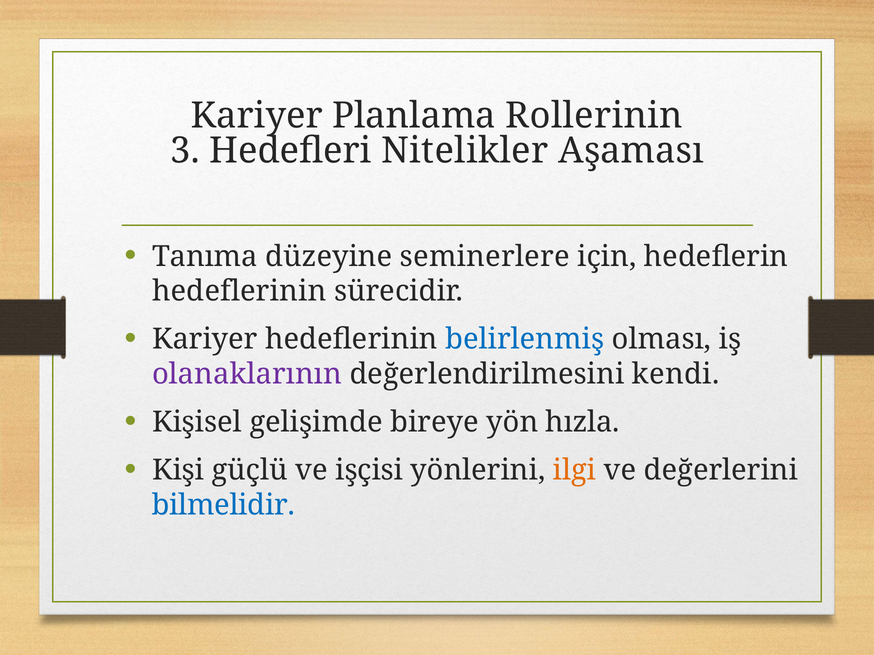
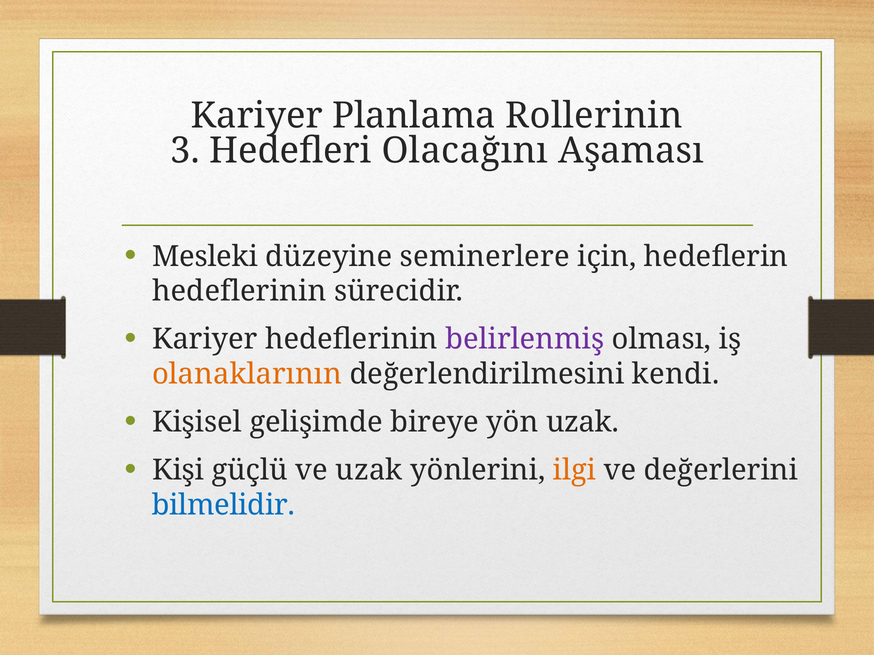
Nitelikler: Nitelikler -> Olacağını (465, 151)
Tanıma: Tanıma -> Mesleki (205, 257)
belirlenmiş colour: blue -> purple (525, 340)
olanaklarının colour: purple -> orange (247, 375)
yön hızla: hızla -> uzak (582, 423)
ve işçisi: işçisi -> uzak (369, 471)
